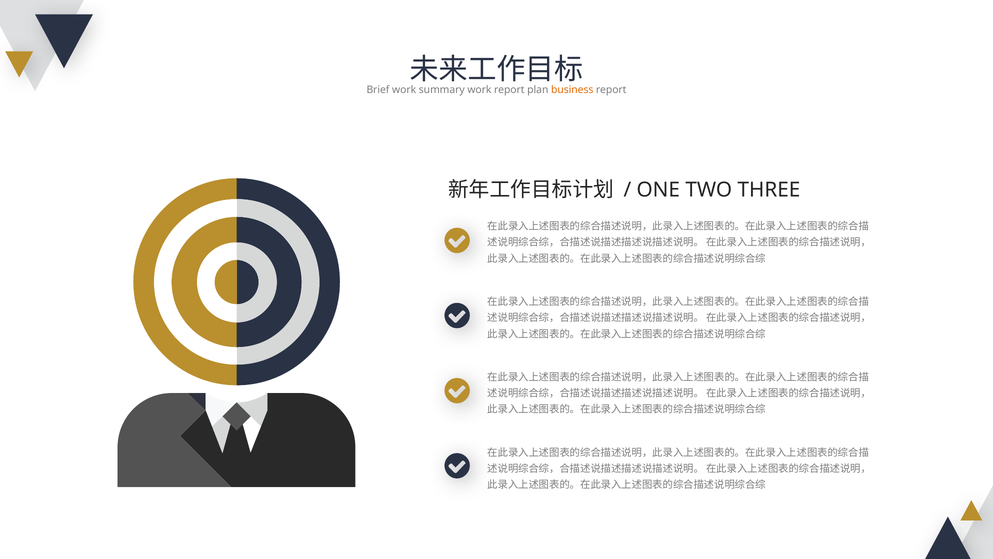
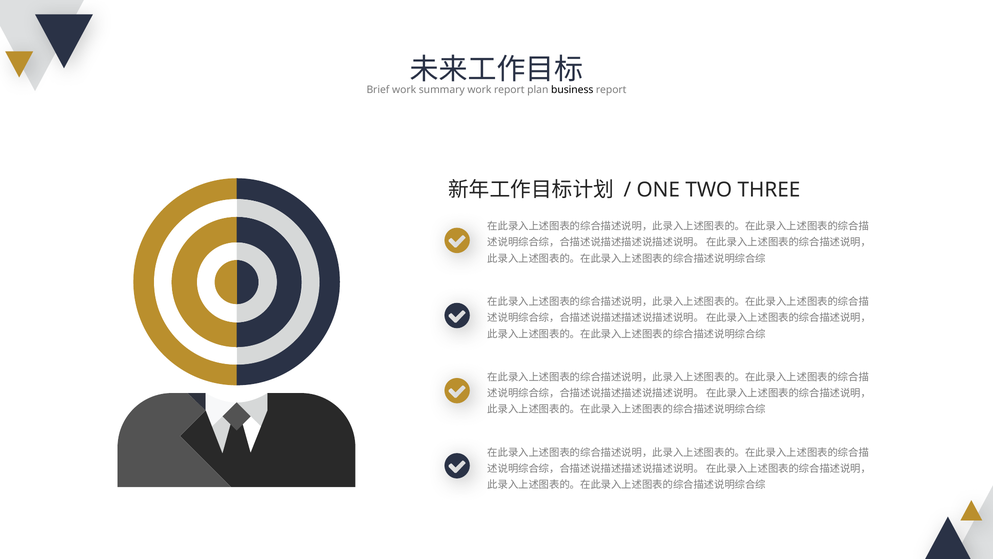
business colour: orange -> black (572, 90)
